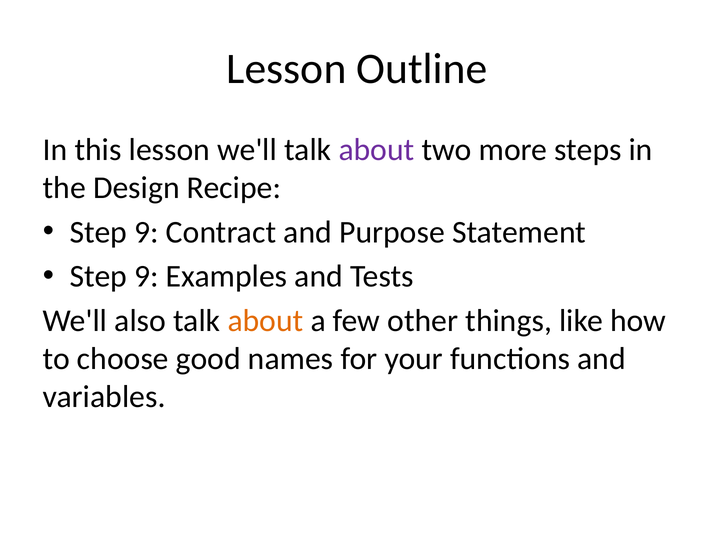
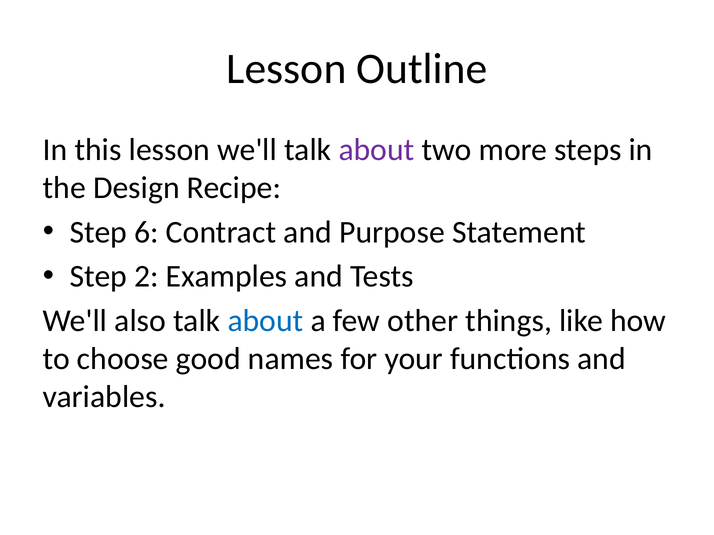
9: 9 -> 6 (146, 232)
9: 9 -> 2 (146, 277)
about colour: orange -> blue (265, 321)
